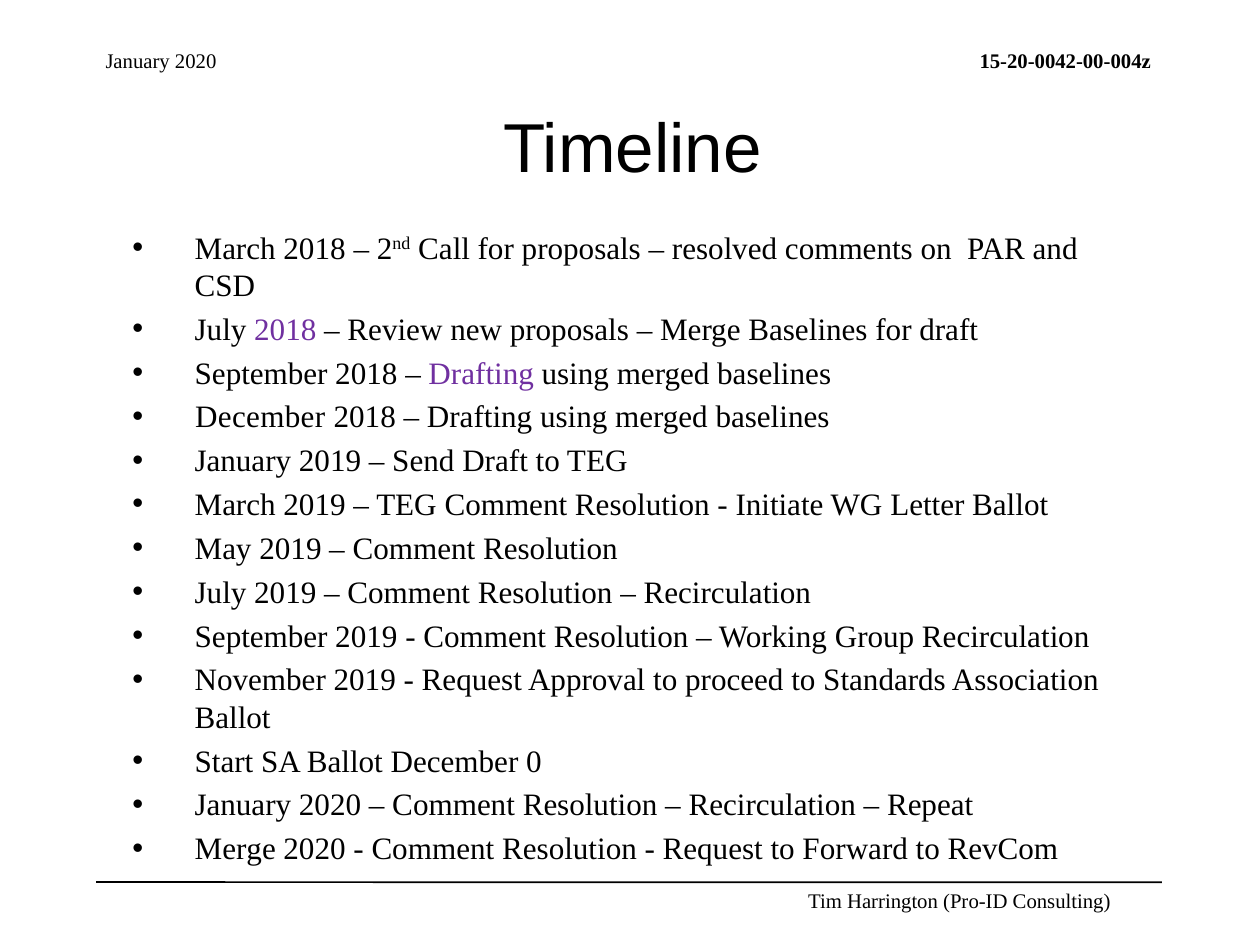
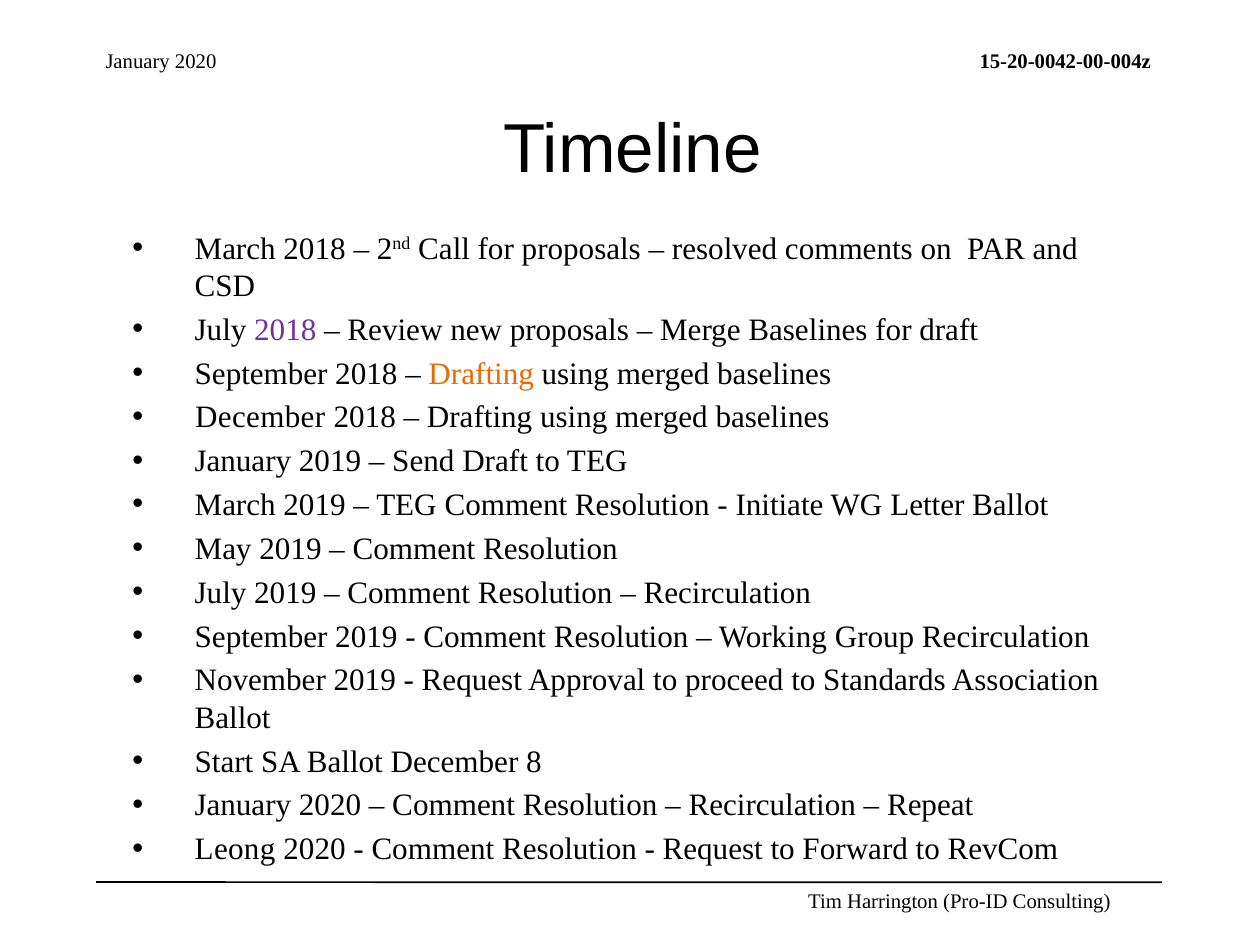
Drafting colour: purple -> orange (481, 374)
0: 0 -> 8 (534, 762)
Merge: Merge -> Leong (235, 849)
